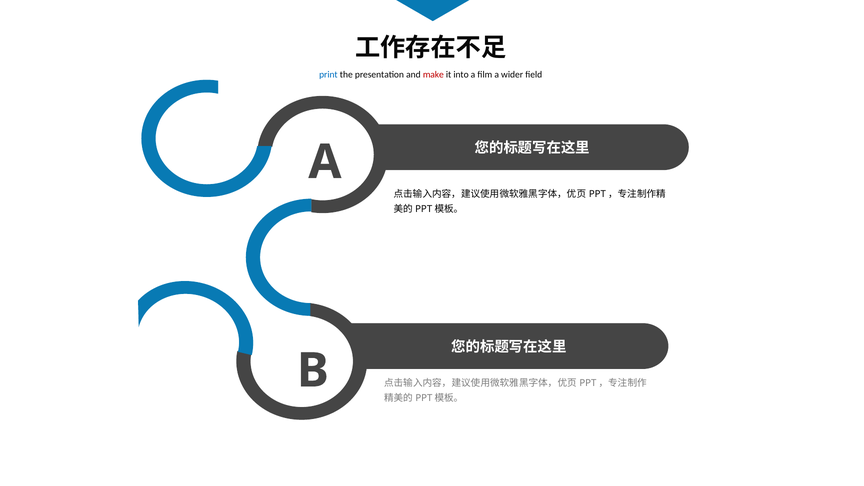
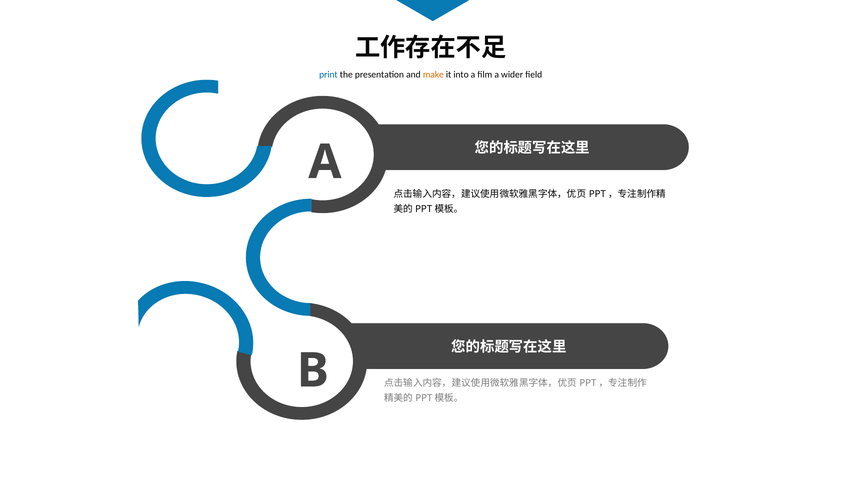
make colour: red -> orange (433, 74)
